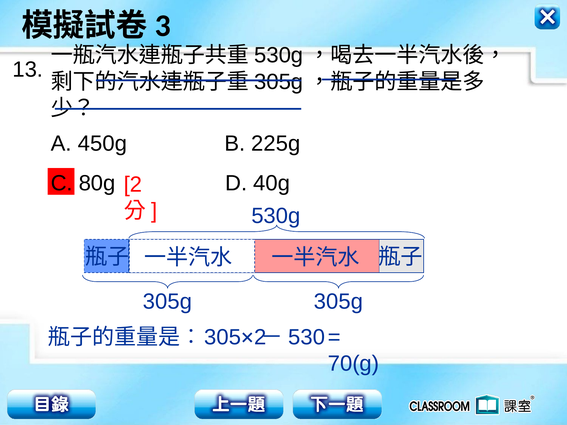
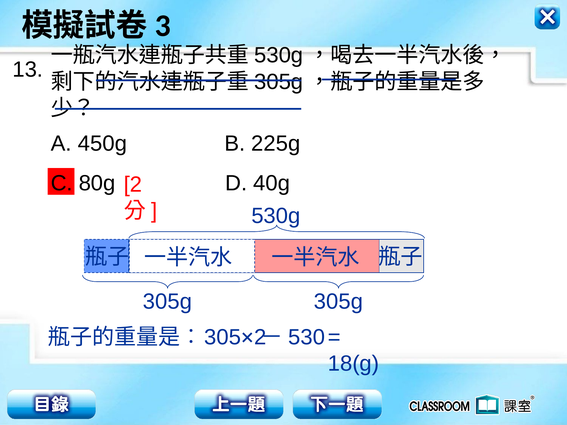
70(g: 70(g -> 18(g (354, 364)
